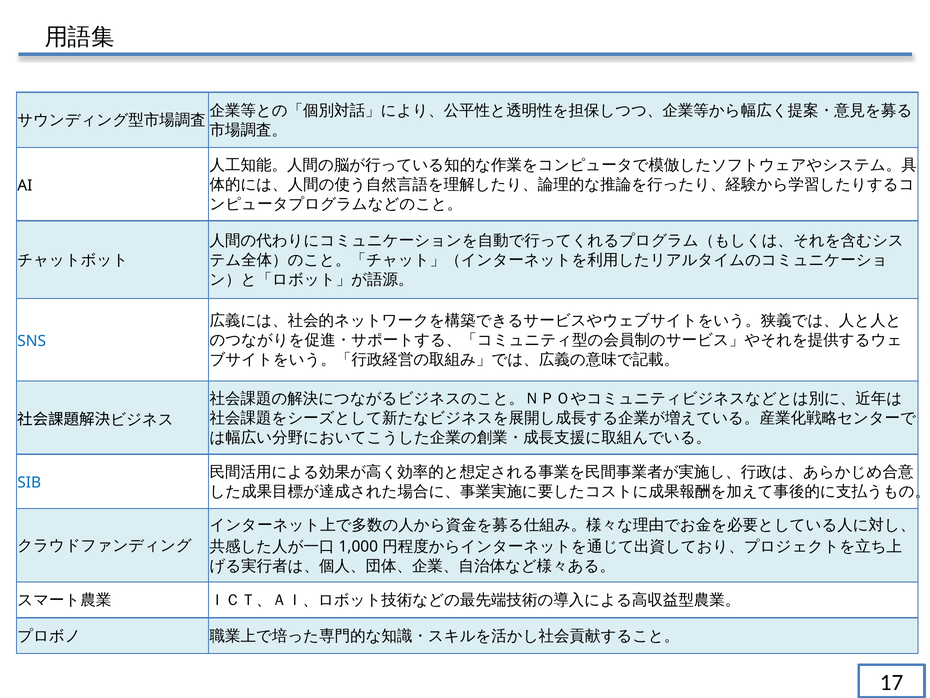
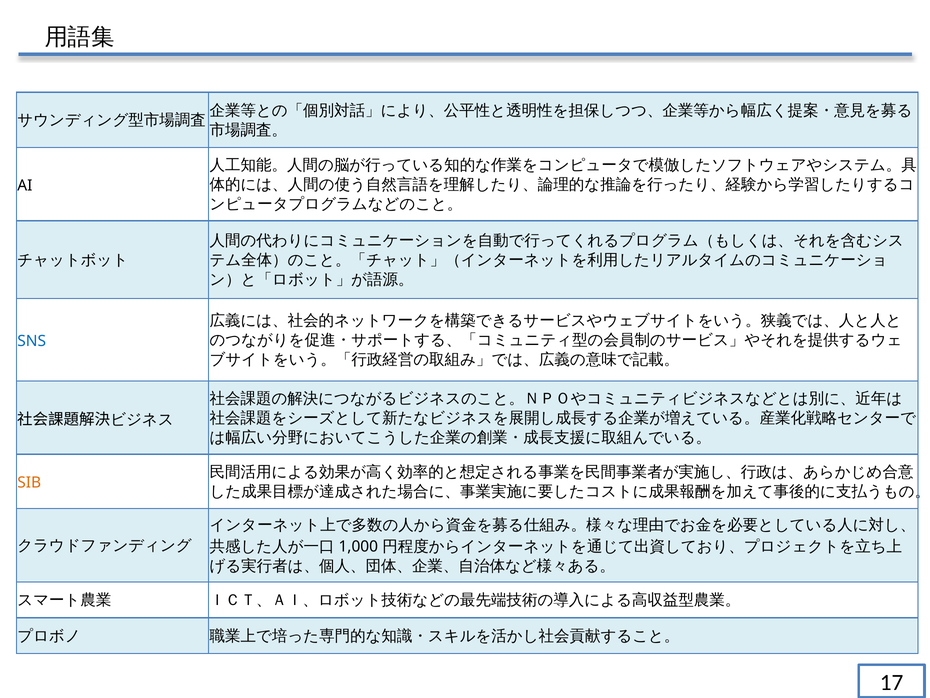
SIB colour: blue -> orange (29, 482)
